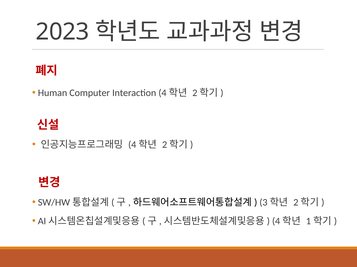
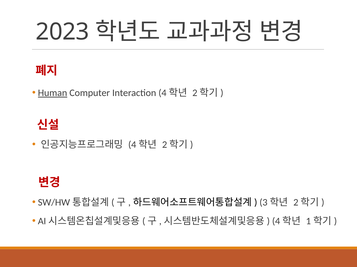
Human underline: none -> present (53, 93)
